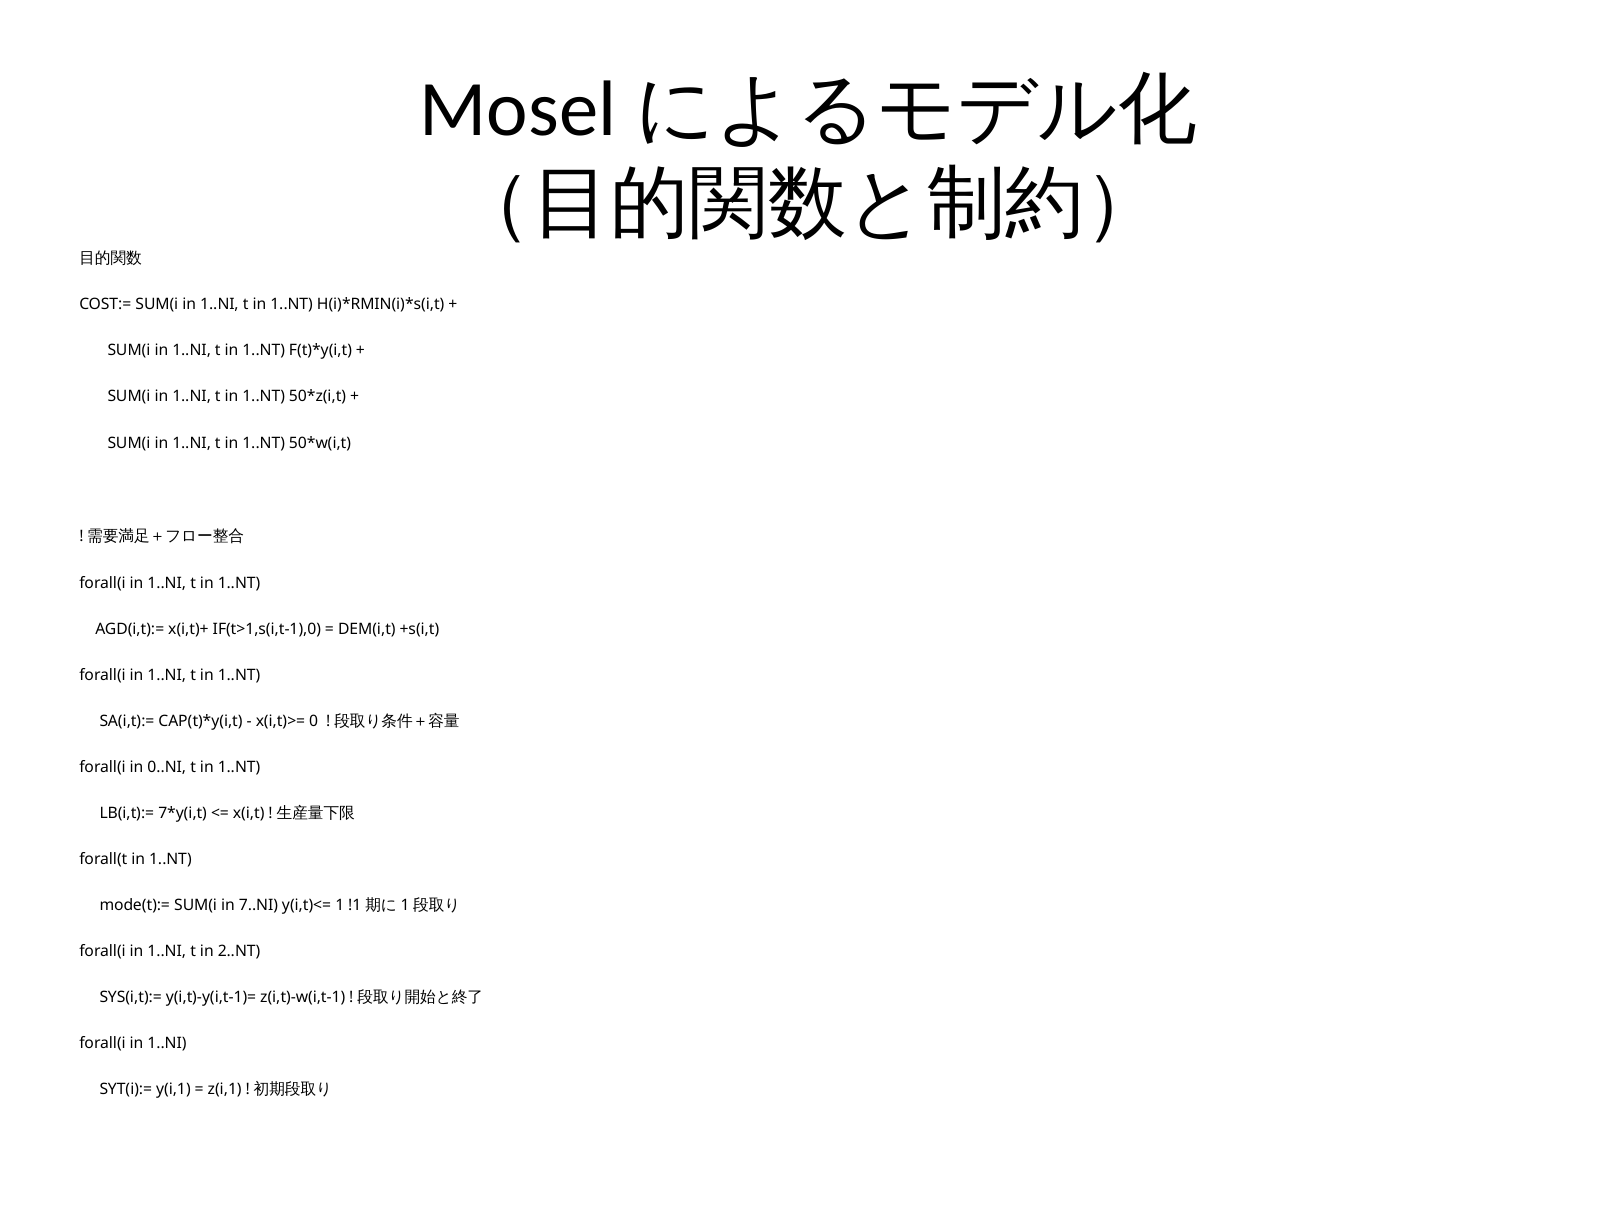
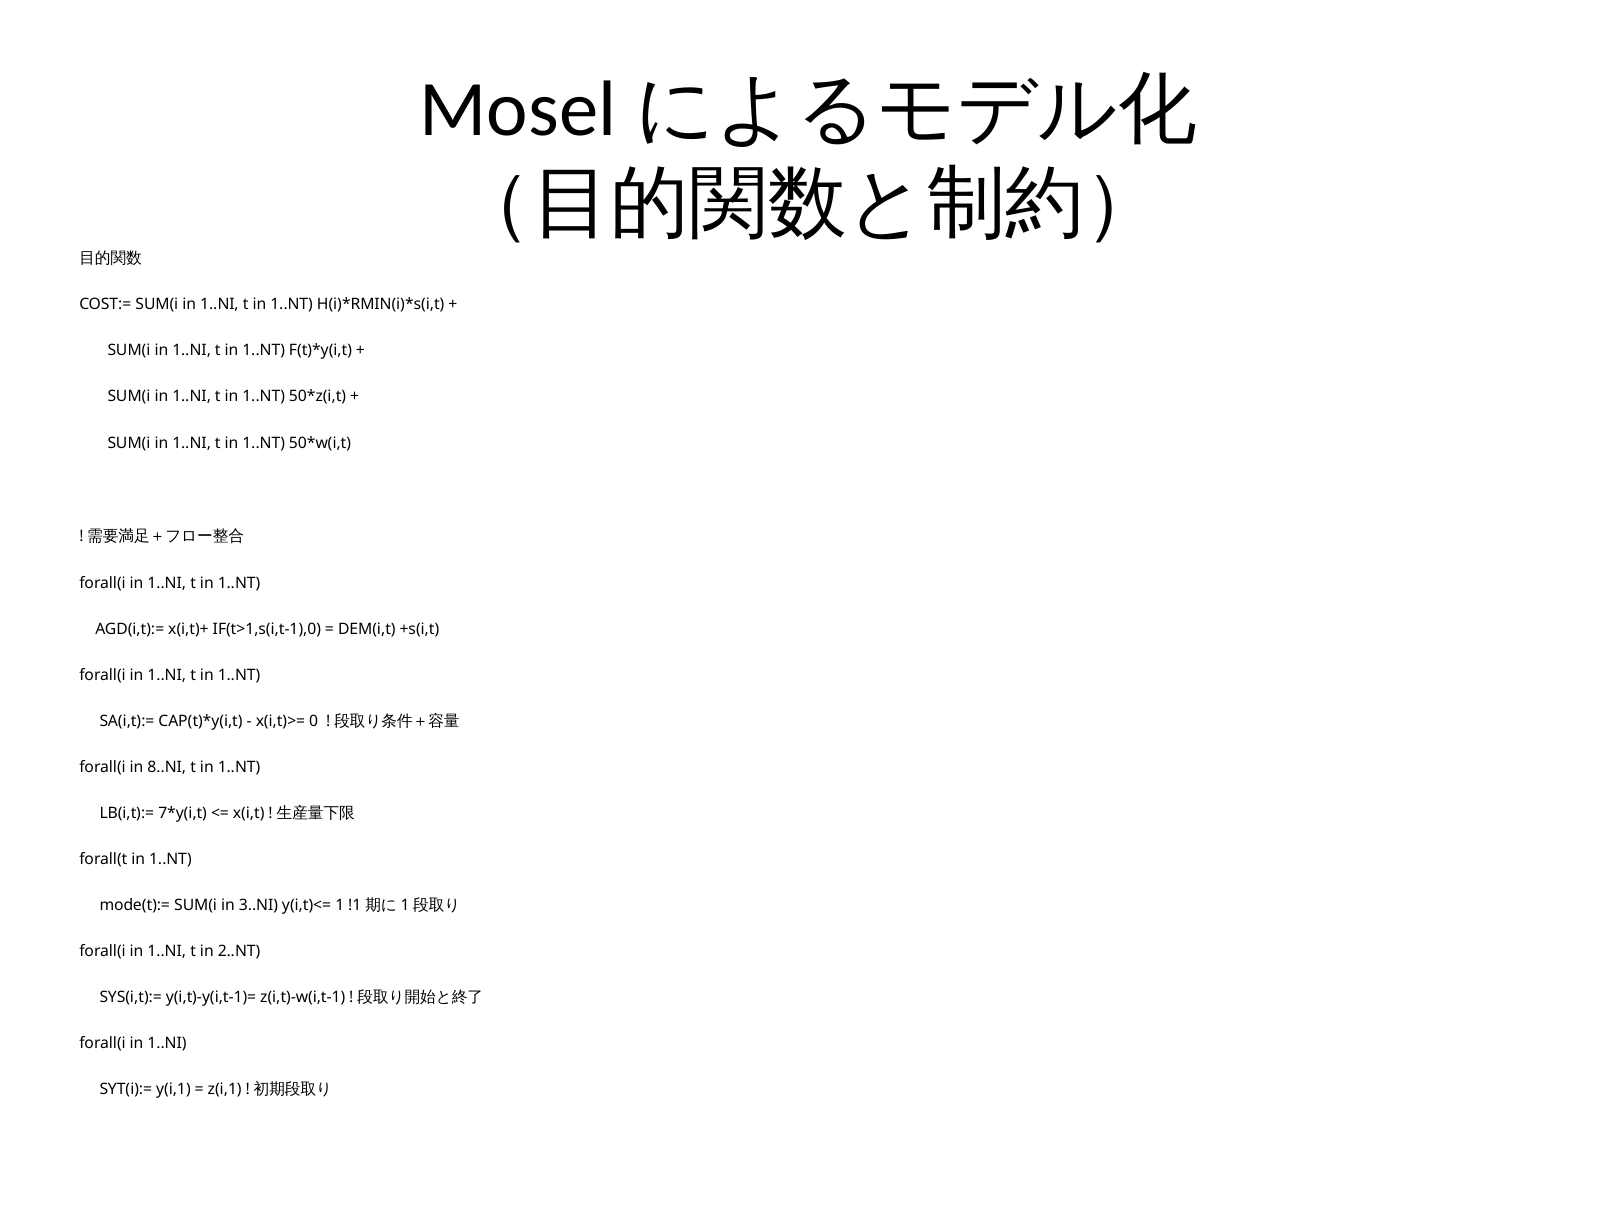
0..NI: 0..NI -> 8..NI (167, 767)
7..NI: 7..NI -> 3..NI (258, 905)
